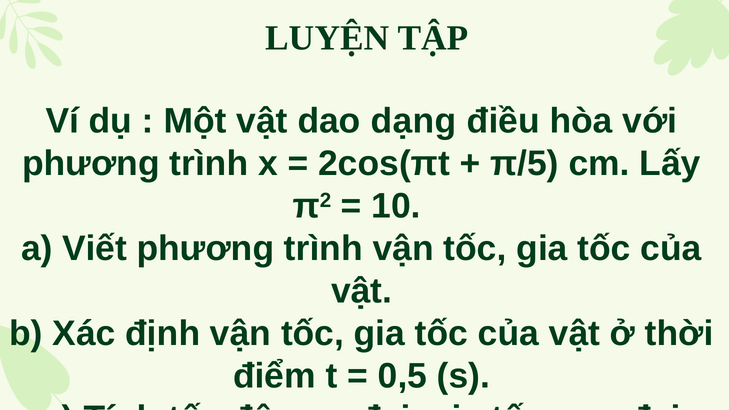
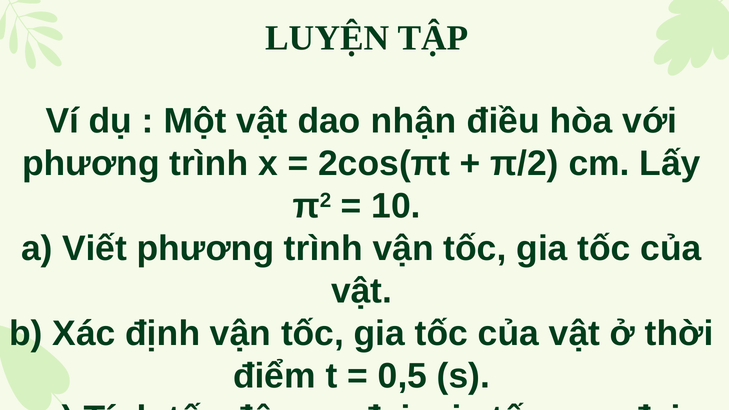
dạng: dạng -> nhận (414, 121)
π/5: π/5 -> π/2 (524, 164)
